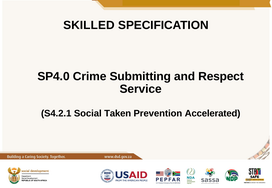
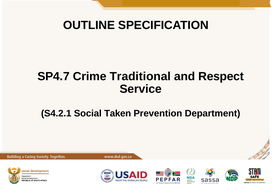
SKILLED: SKILLED -> OUTLINE (89, 25)
SP4.0: SP4.0 -> SP4.7 (54, 76)
Submitting: Submitting -> Traditional (140, 76)
Accelerated: Accelerated -> Department (213, 114)
